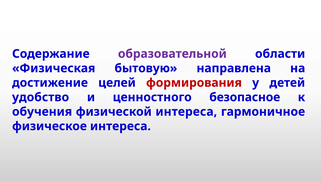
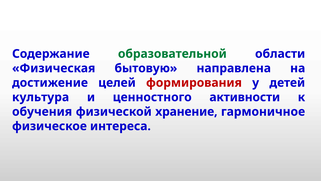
образовательной colour: purple -> green (172, 54)
удобство: удобство -> культура (41, 97)
безопасное: безопасное -> активности (245, 97)
физической интереса: интереса -> хранение (186, 111)
